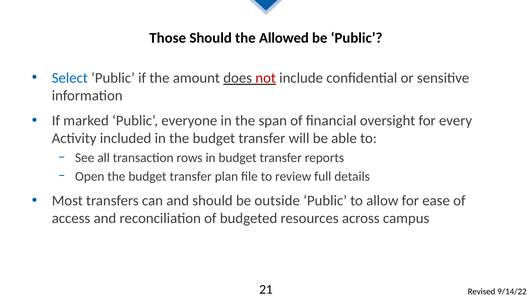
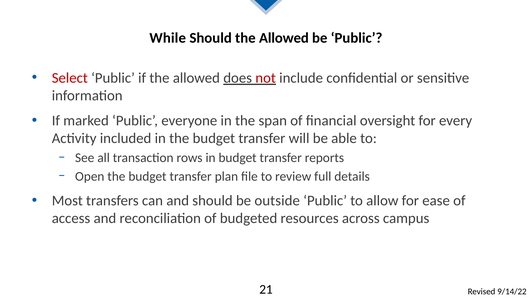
Those: Those -> While (168, 38)
Select colour: blue -> red (70, 78)
if the amount: amount -> allowed (196, 78)
